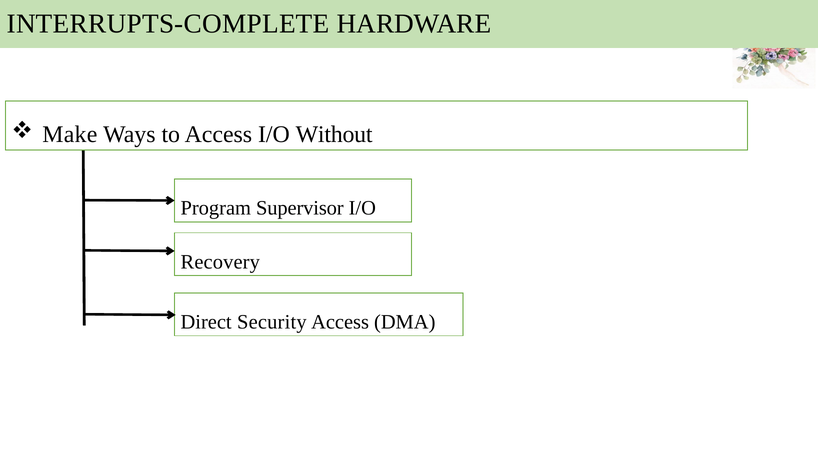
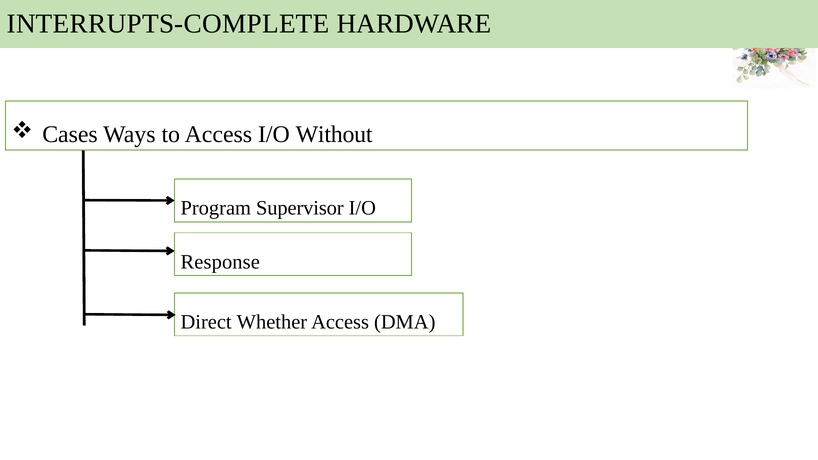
Make: Make -> Cases (70, 134)
Recovery: Recovery -> Response (220, 262)
Security: Security -> Whether (272, 322)
